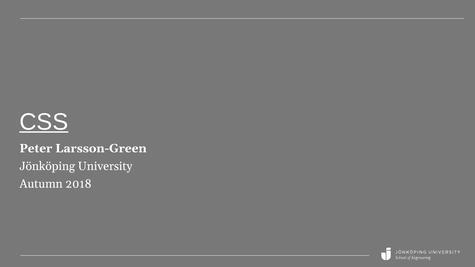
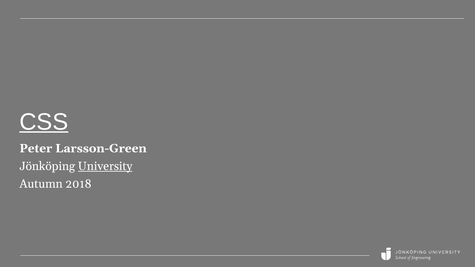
University underline: none -> present (105, 166)
